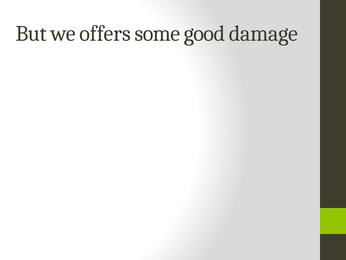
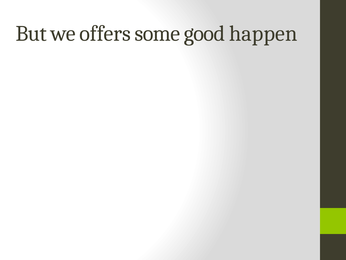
damage: damage -> happen (263, 34)
